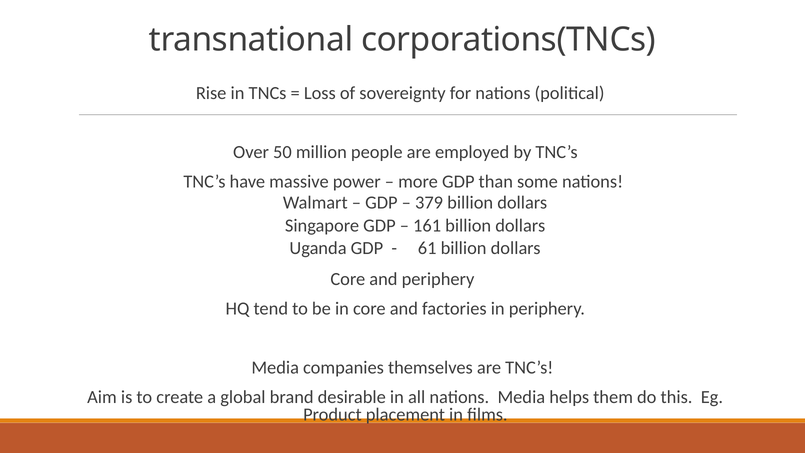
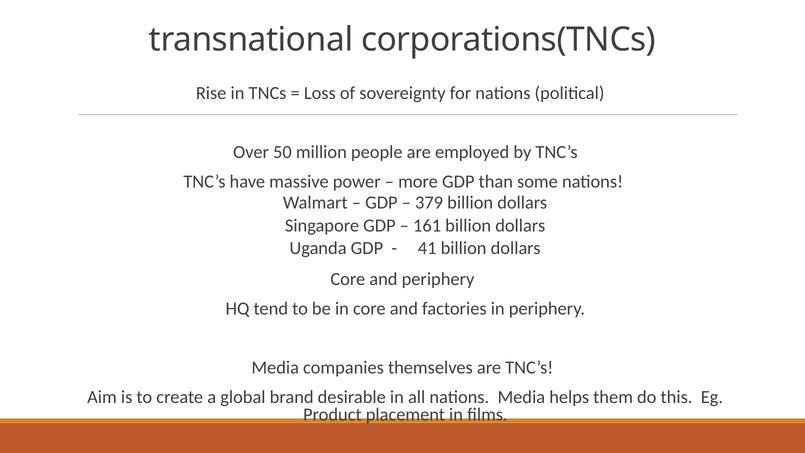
61: 61 -> 41 (427, 248)
